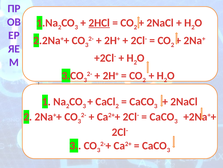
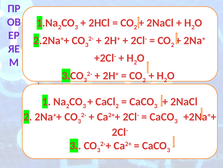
2HCl underline: present -> none (99, 23)
